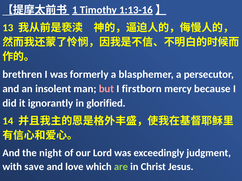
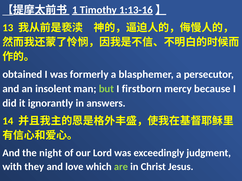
brethren: brethren -> obtained (22, 75)
but colour: pink -> light green (106, 89)
glorified: glorified -> answers (106, 103)
save: save -> they (34, 167)
